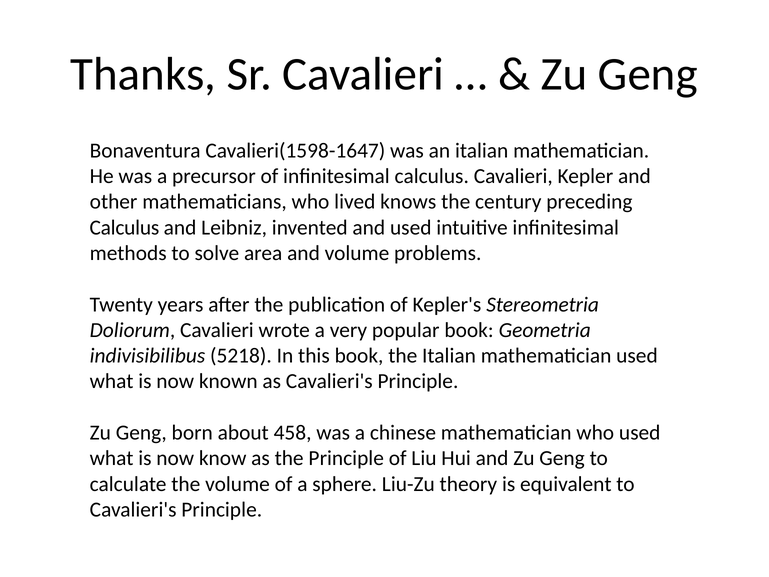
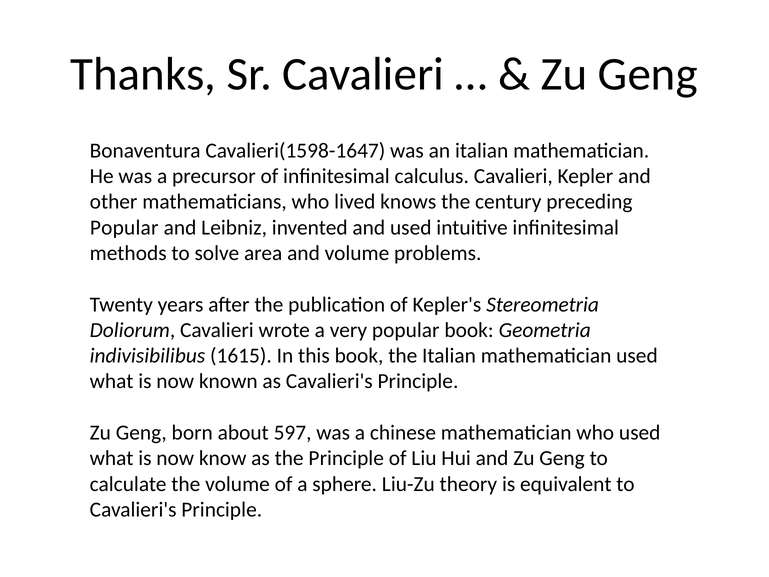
Calculus: Calculus -> Popular (124, 227)
5218: 5218 -> 1615 (241, 356)
458: 458 -> 597 (293, 433)
